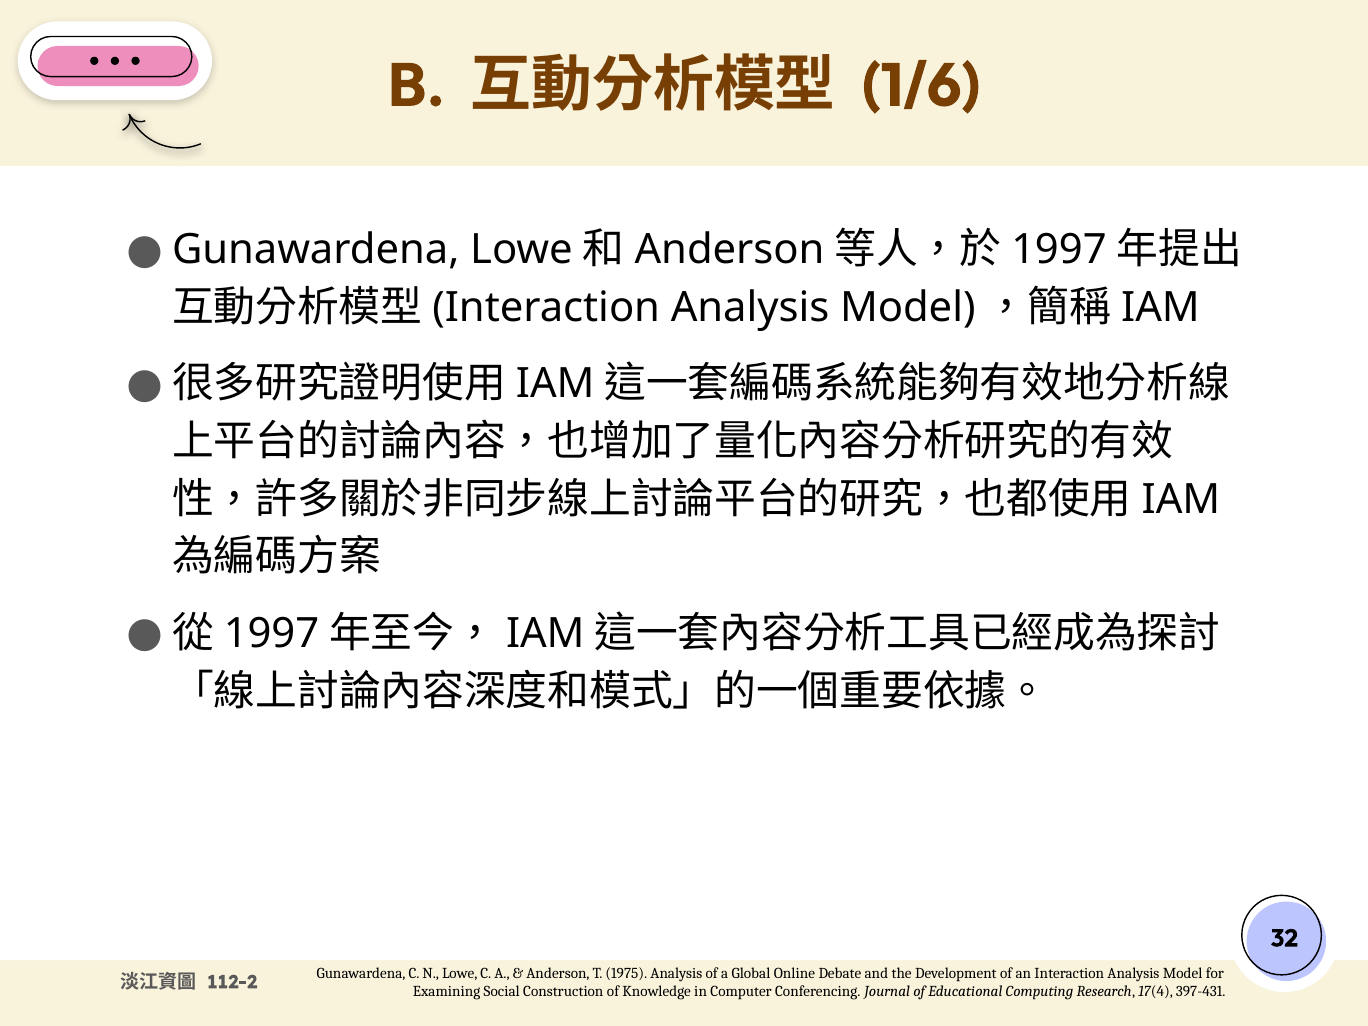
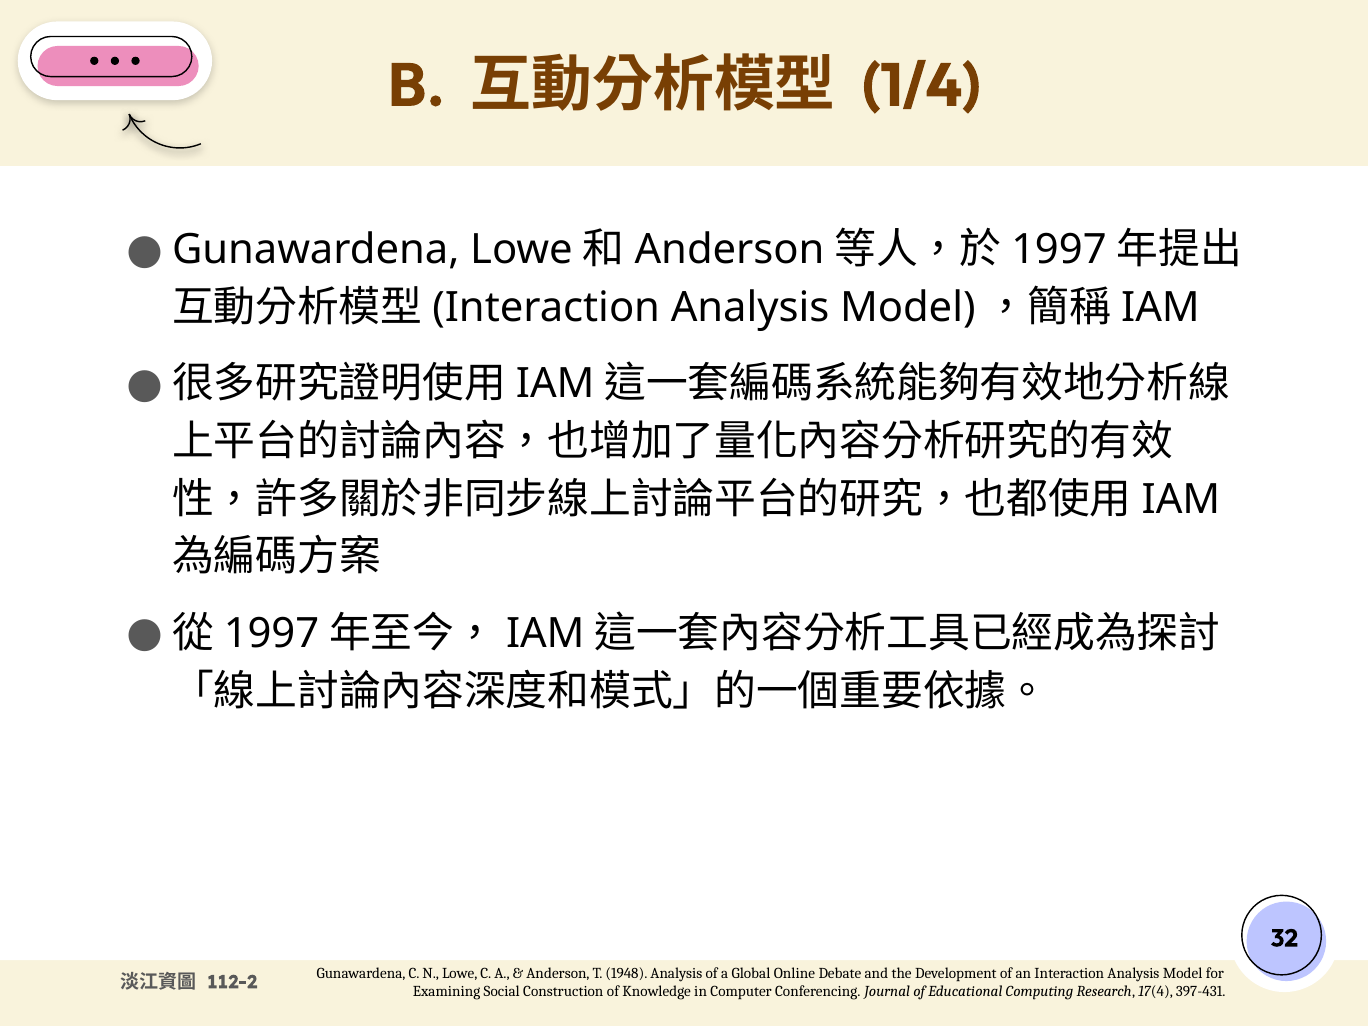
1/6: 1/6 -> 1/4 (921, 86)
1975: 1975 -> 1948 (626, 974)
